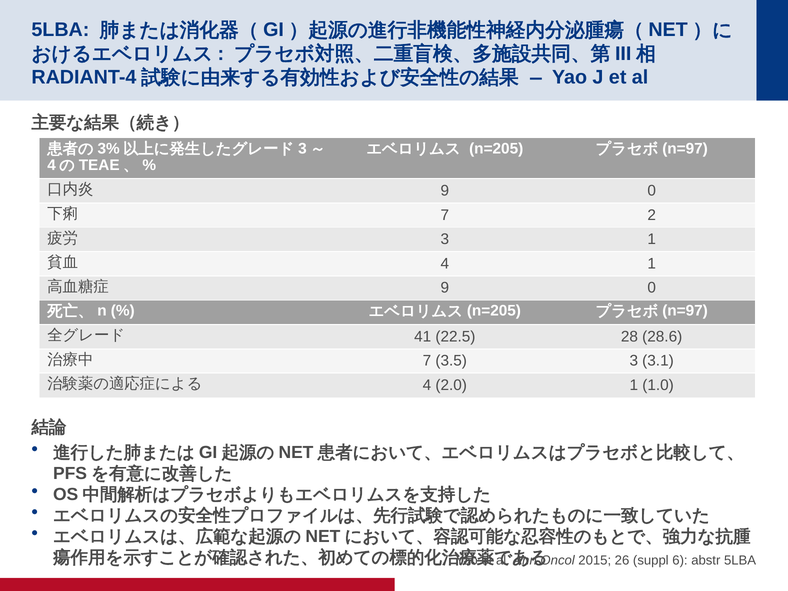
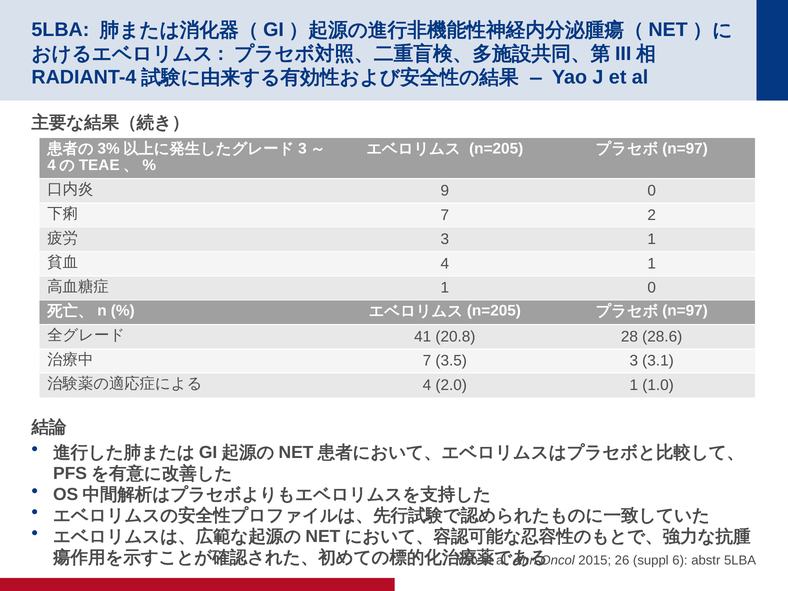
9: 9 -> 1 (445, 288)
22.5: 22.5 -> 20.8 (455, 337)
